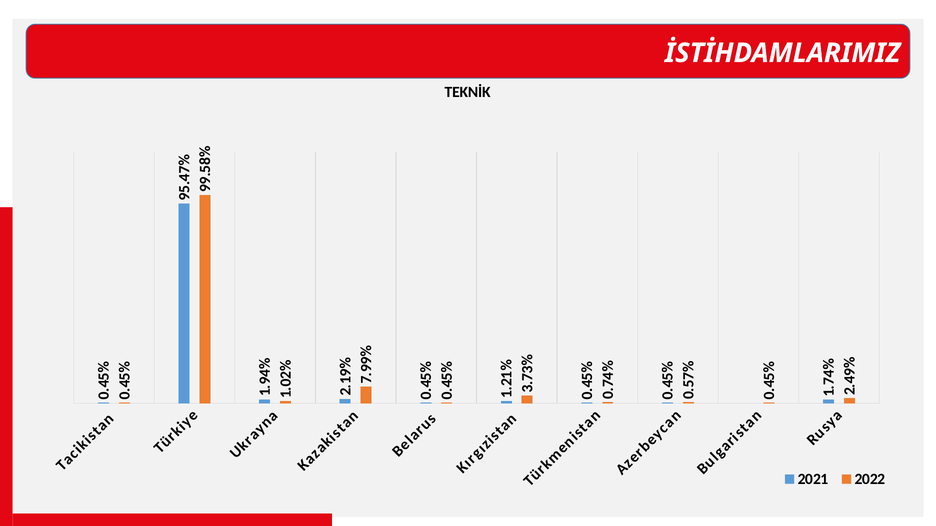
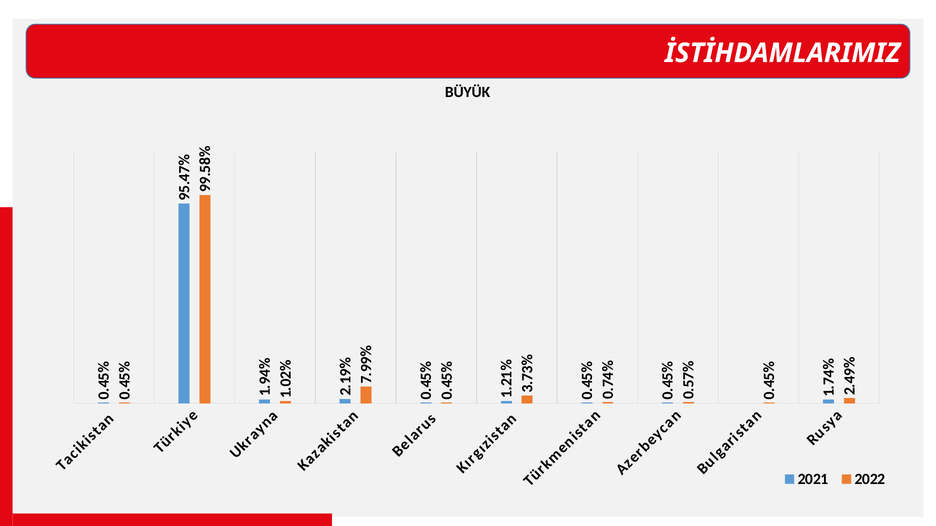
TEKNİK: TEKNİK -> BÜYÜK (468, 92)
